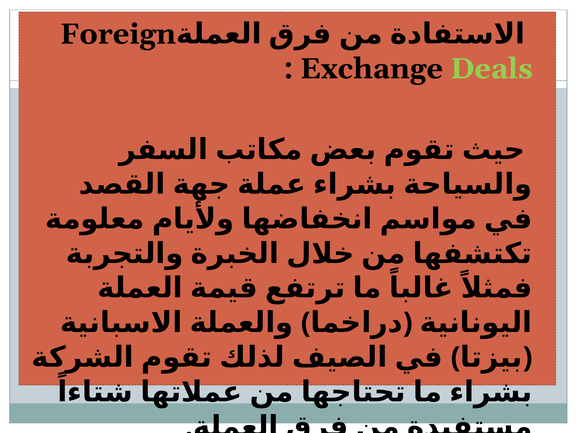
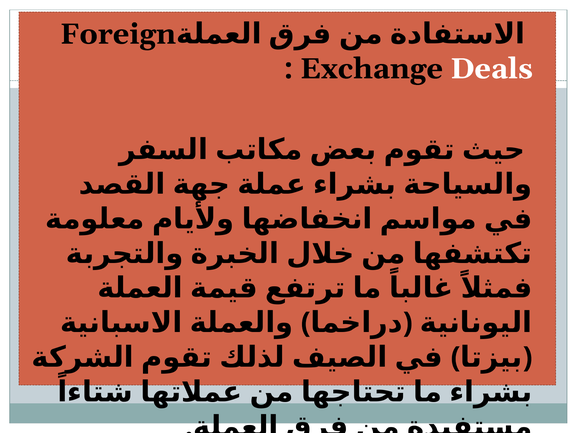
Deals colour: light green -> white (492, 69)
